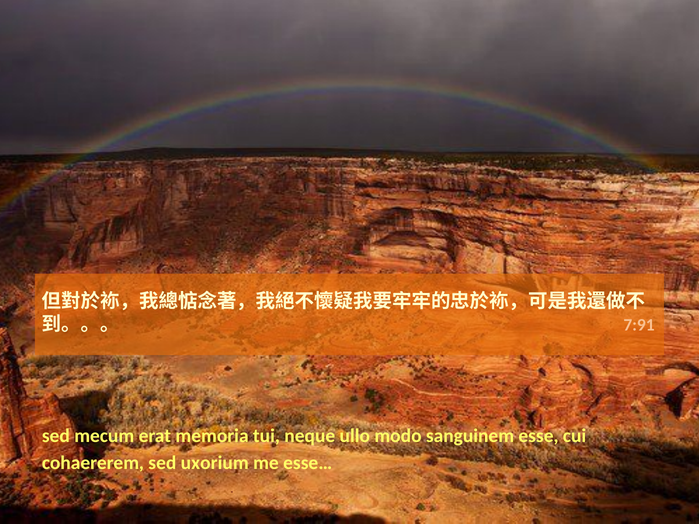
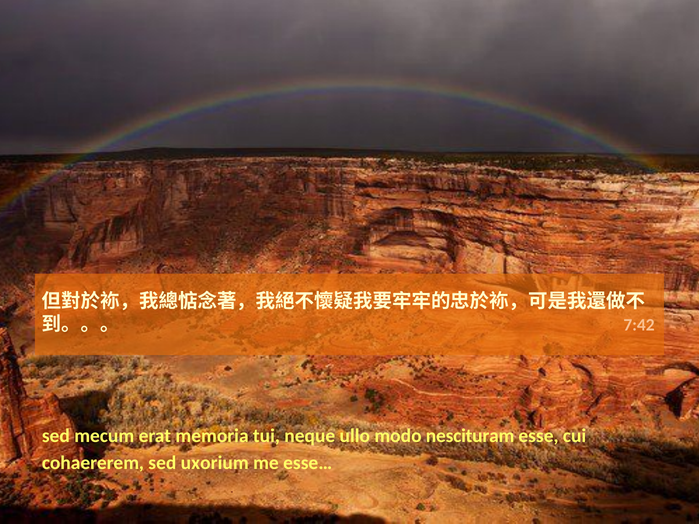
7:91: 7:91 -> 7:42 (639, 325)
sanguinem: sanguinem -> nescituram (470, 436)
